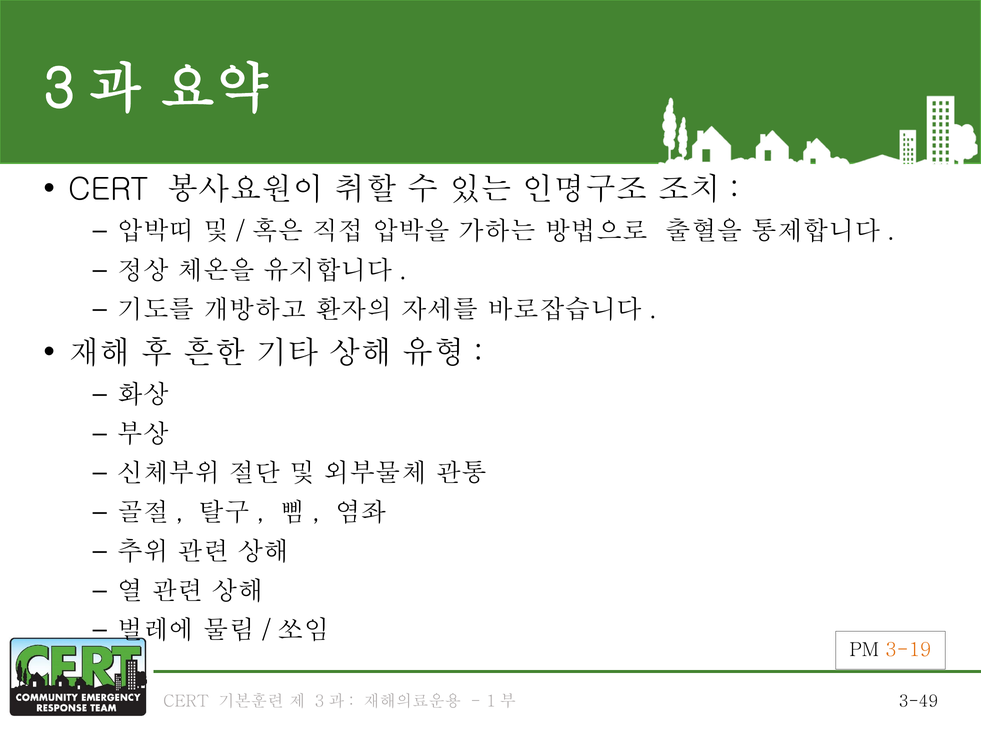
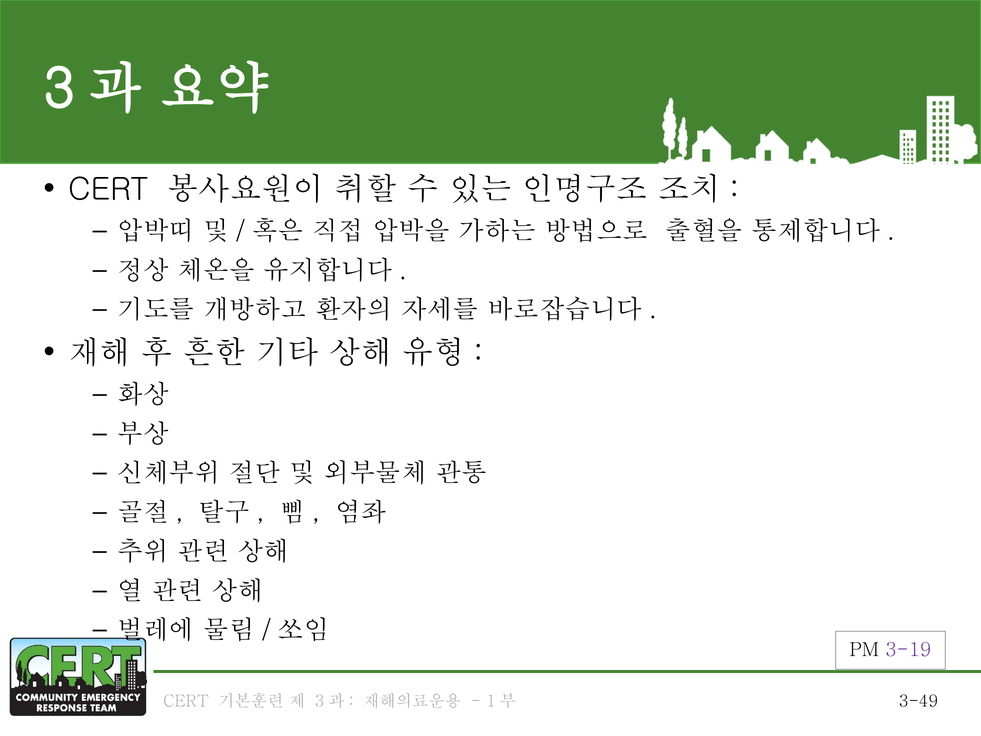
3-19 colour: orange -> purple (908, 650)
